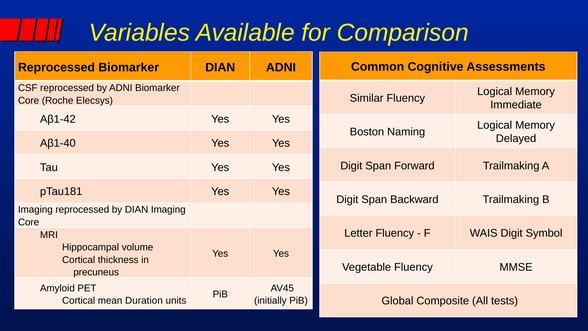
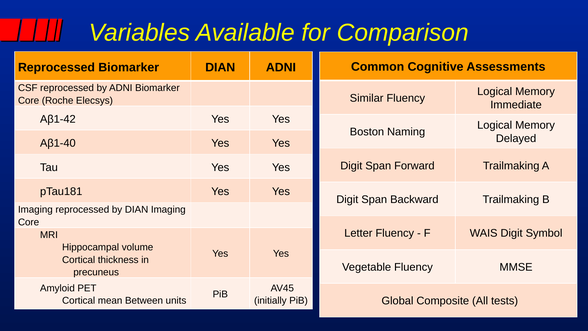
Duration: Duration -> Between (144, 300)
